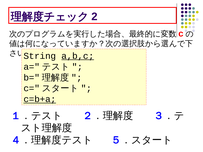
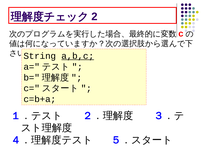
c=b+a underline: present -> none (40, 99)
